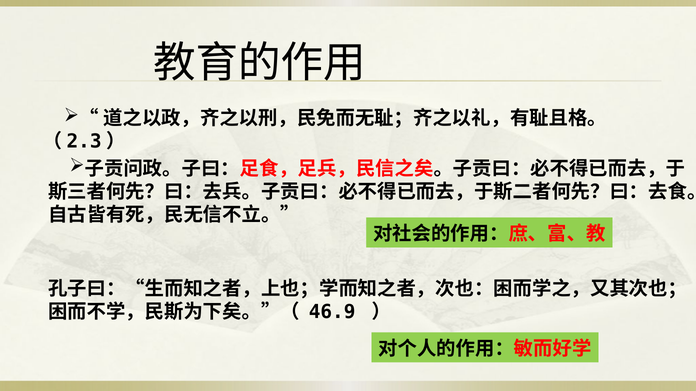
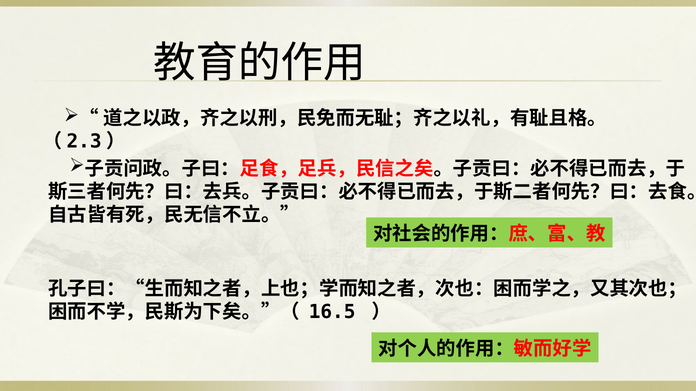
46.9: 46.9 -> 16.5 (332, 312)
